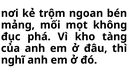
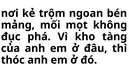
nghĩ: nghĩ -> thóc (13, 60)
